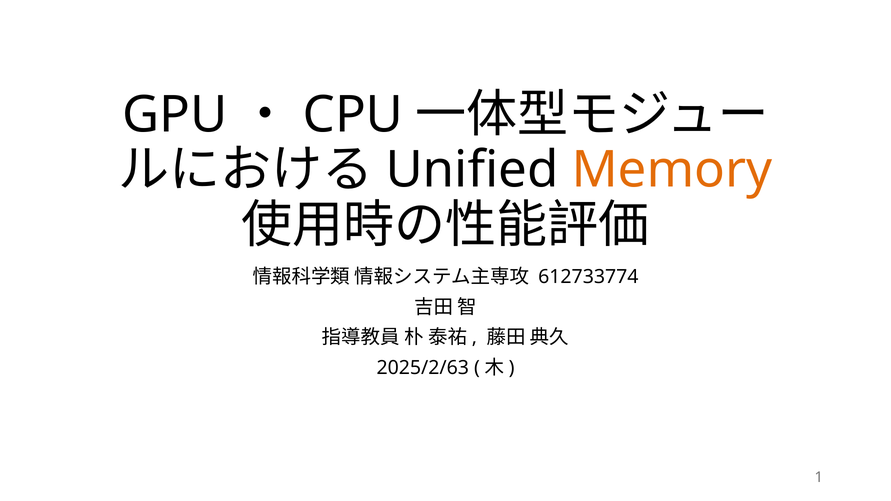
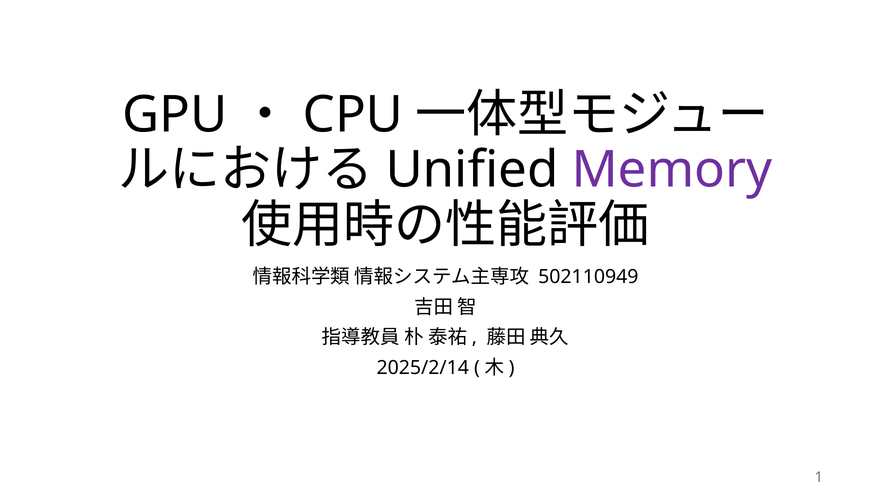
Memory colour: orange -> purple (672, 170)
612733774: 612733774 -> 502110949 (588, 277)
2025/2/63: 2025/2/63 -> 2025/2/14 (423, 368)
